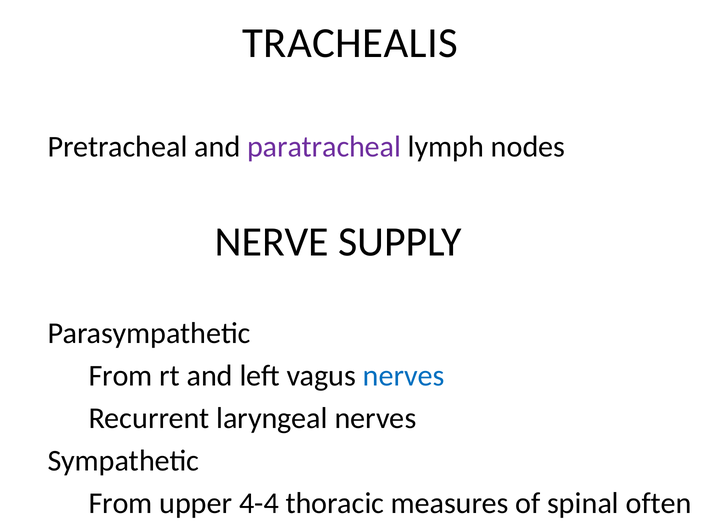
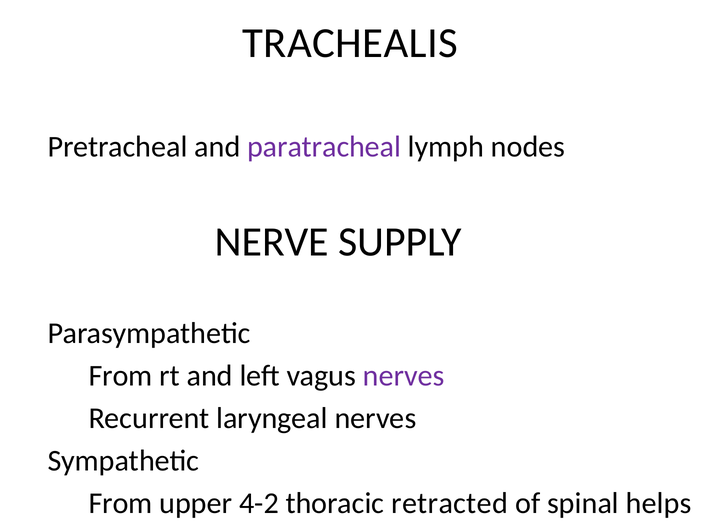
nerves colour: blue -> purple (404, 376)
4-4: 4-4 -> 4-2 (259, 503)
measures: measures -> retracted (450, 503)
often: often -> helps (659, 503)
